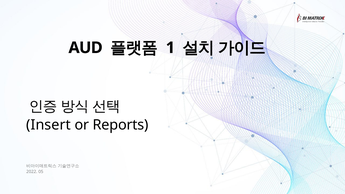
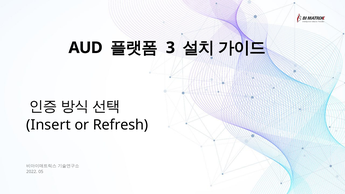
1: 1 -> 3 (170, 48)
Reports: Reports -> Refresh (121, 125)
